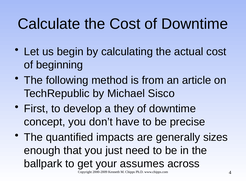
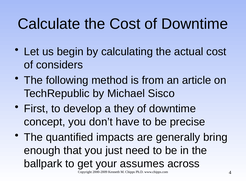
beginning: beginning -> considers (60, 65)
sizes: sizes -> bring (215, 137)
